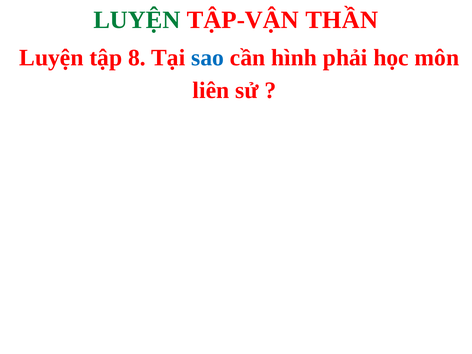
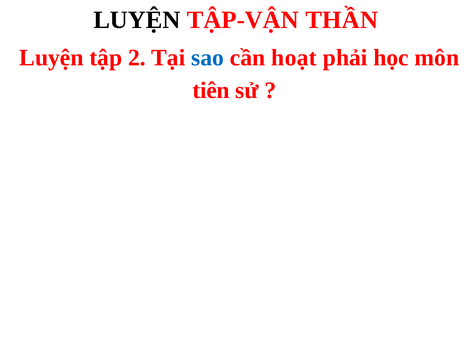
LUYỆN colour: green -> black (137, 20)
8: 8 -> 2 (137, 58)
hình: hình -> hoạt (294, 58)
liên: liên -> tiên (211, 90)
